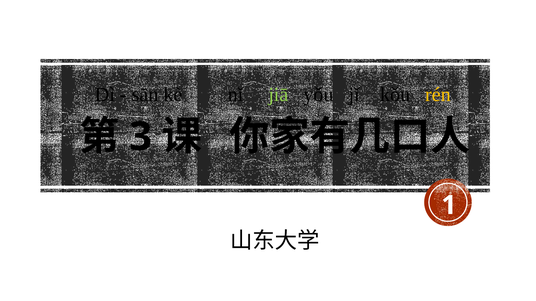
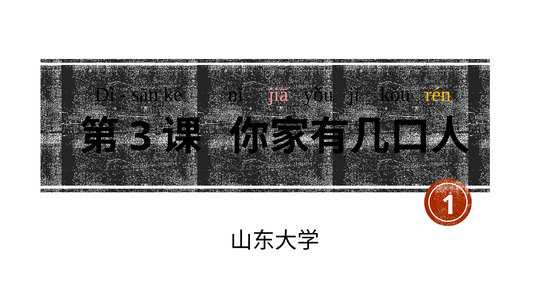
jiā colour: light green -> pink (278, 95)
